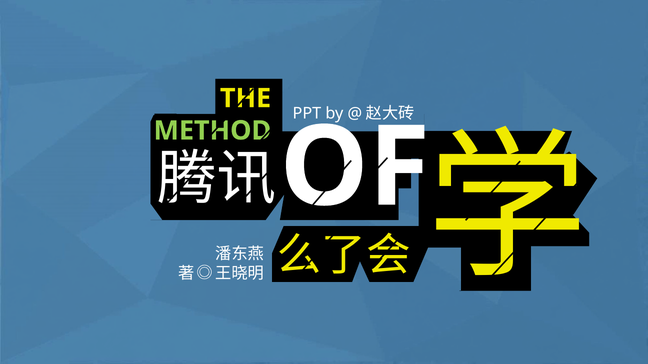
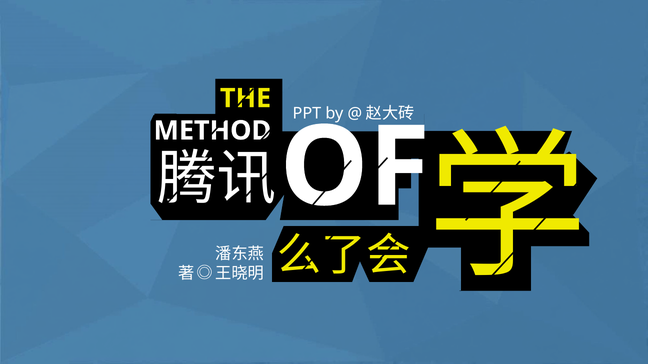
METHOD colour: light green -> white (212, 131)
